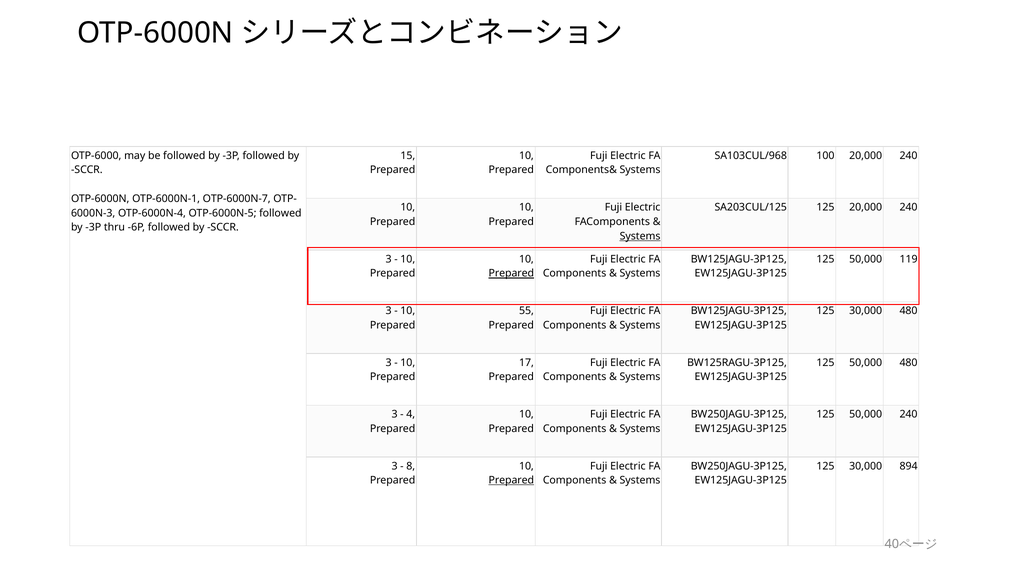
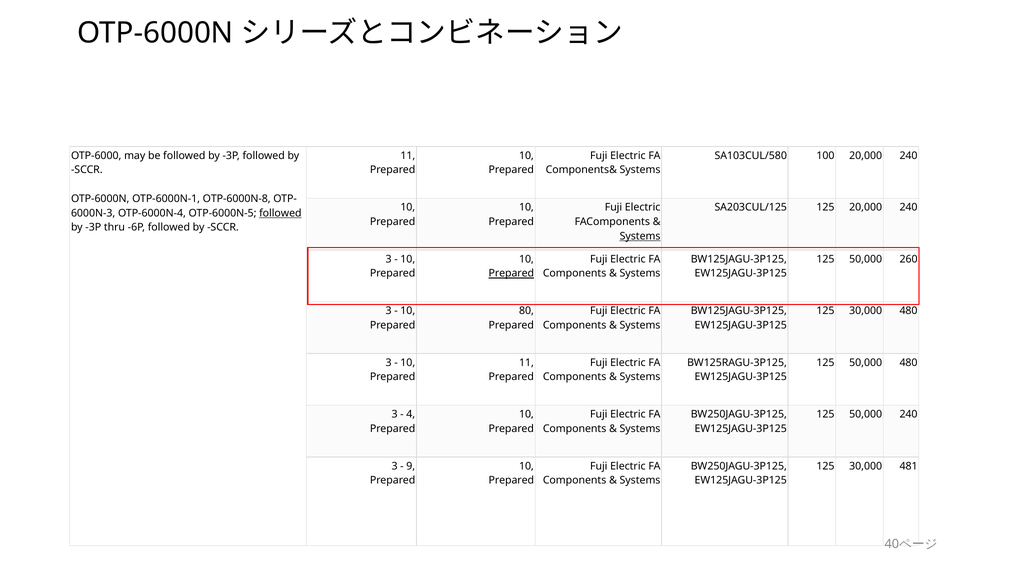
15: 15 -> 11 (408, 156)
SA103CUL/968: SA103CUL/968 -> SA103CUL/580 (751, 156)
OTP-6000N-7: OTP-6000N-7 -> OTP-6000N-8 (237, 199)
followed underline: none -> present (280, 213)
119: 119 -> 260 (909, 259)
55: 55 -> 80 (526, 311)
17: 17 -> 11 (526, 363)
8: 8 -> 9 (411, 466)
894: 894 -> 481 (909, 466)
Prepared underline: present -> none (511, 480)
